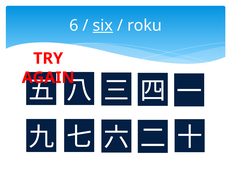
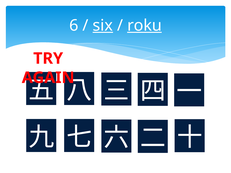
roku underline: none -> present (145, 25)
